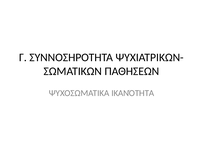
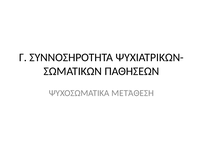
ΙΚΑΝΌΤΗΤΑ: ΙΚΑΝΌΤΗΤΑ -> ΜΕΤΆΘΕΣΗ (133, 93)
